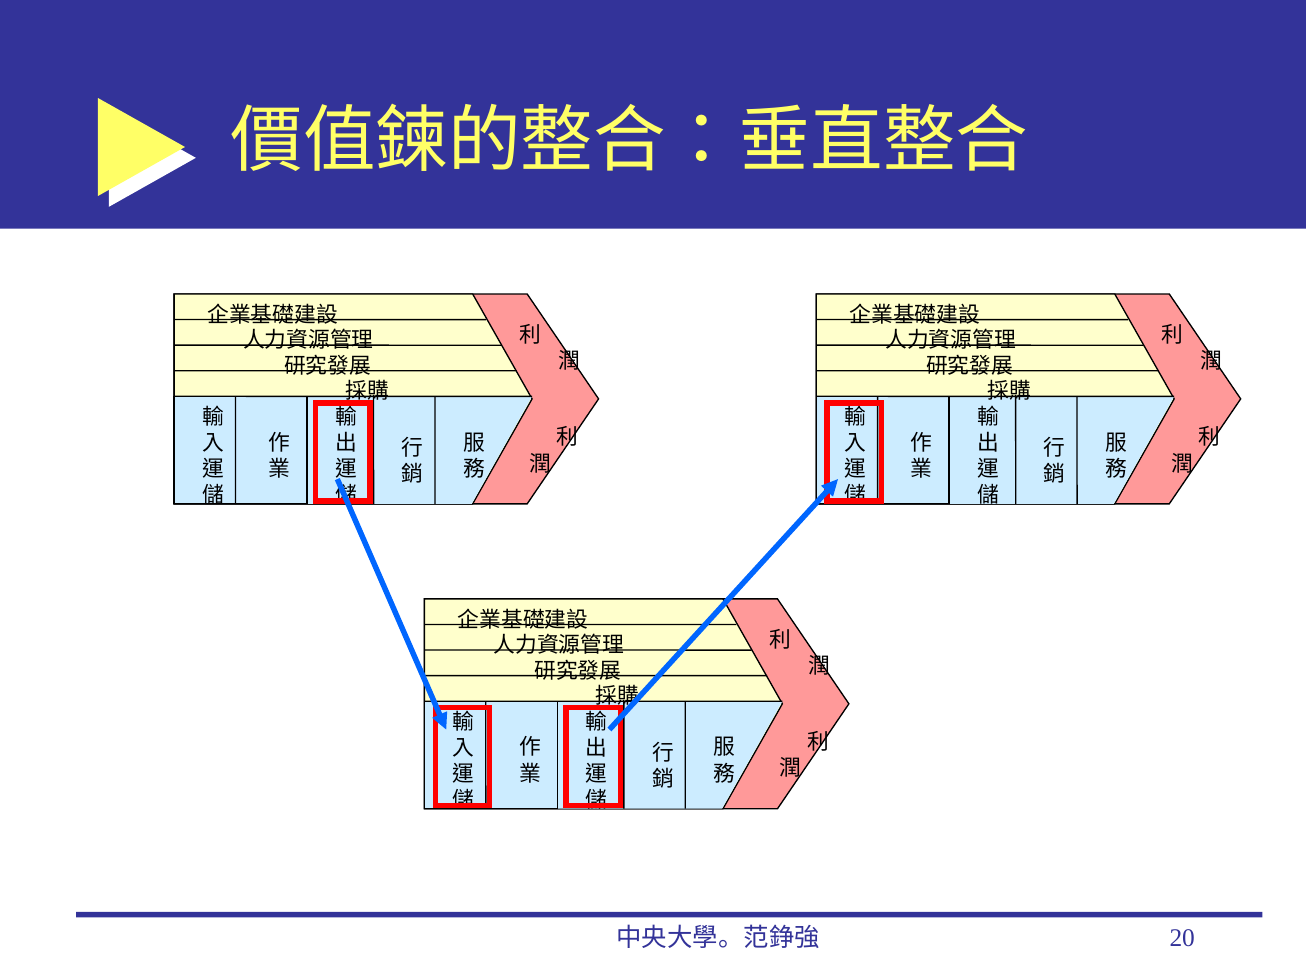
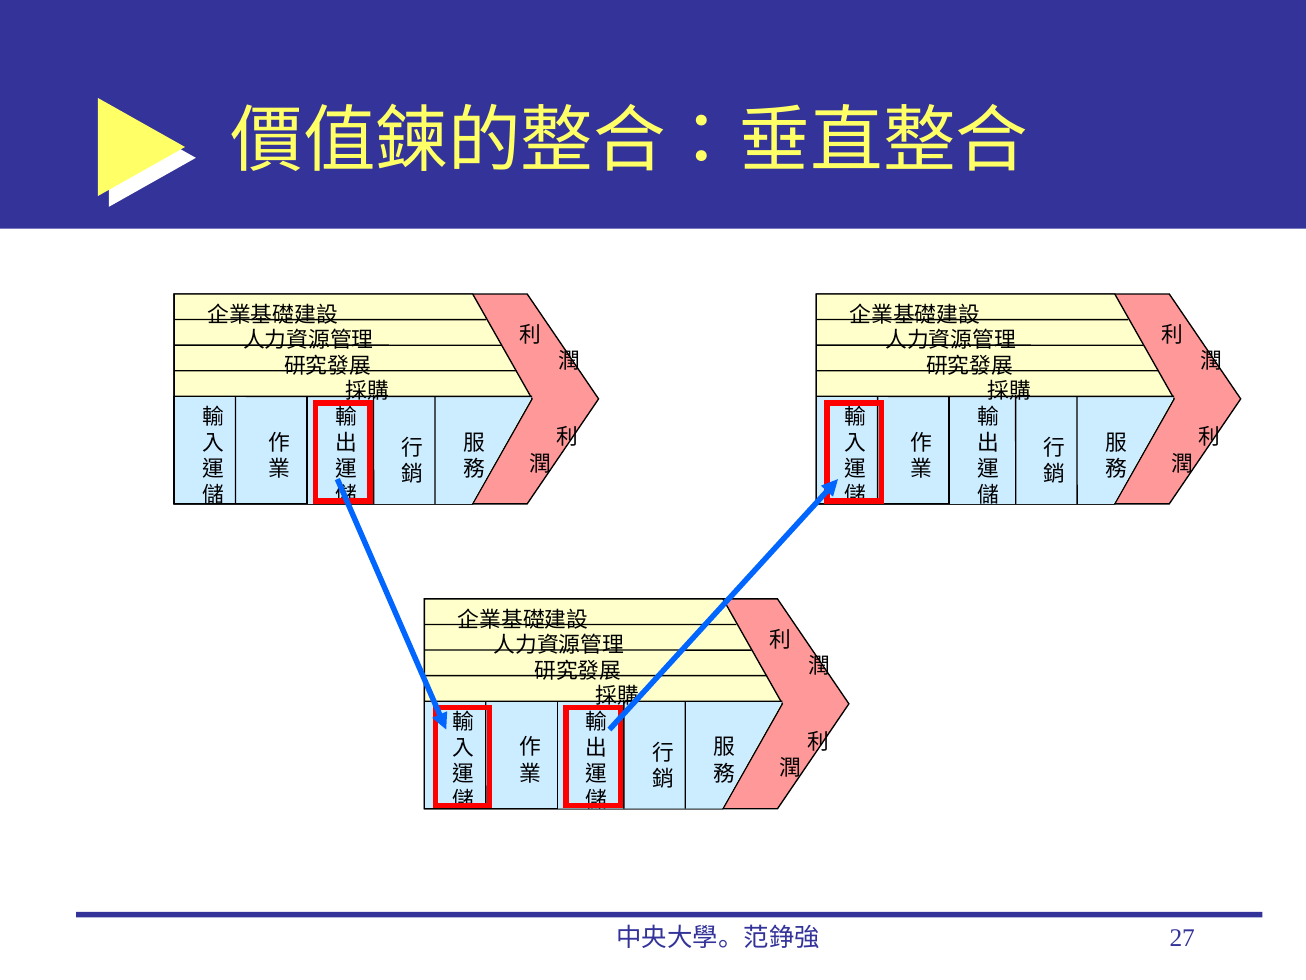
20: 20 -> 27 (1182, 938)
